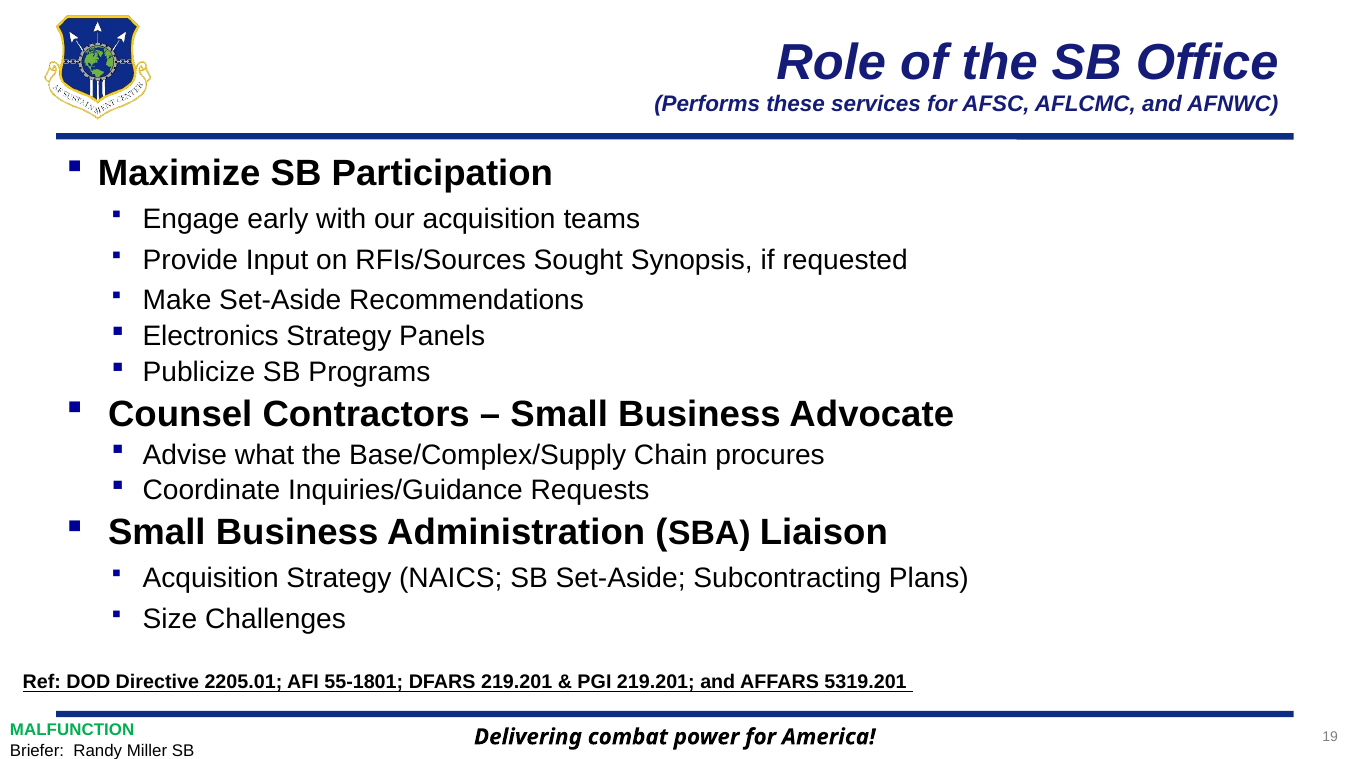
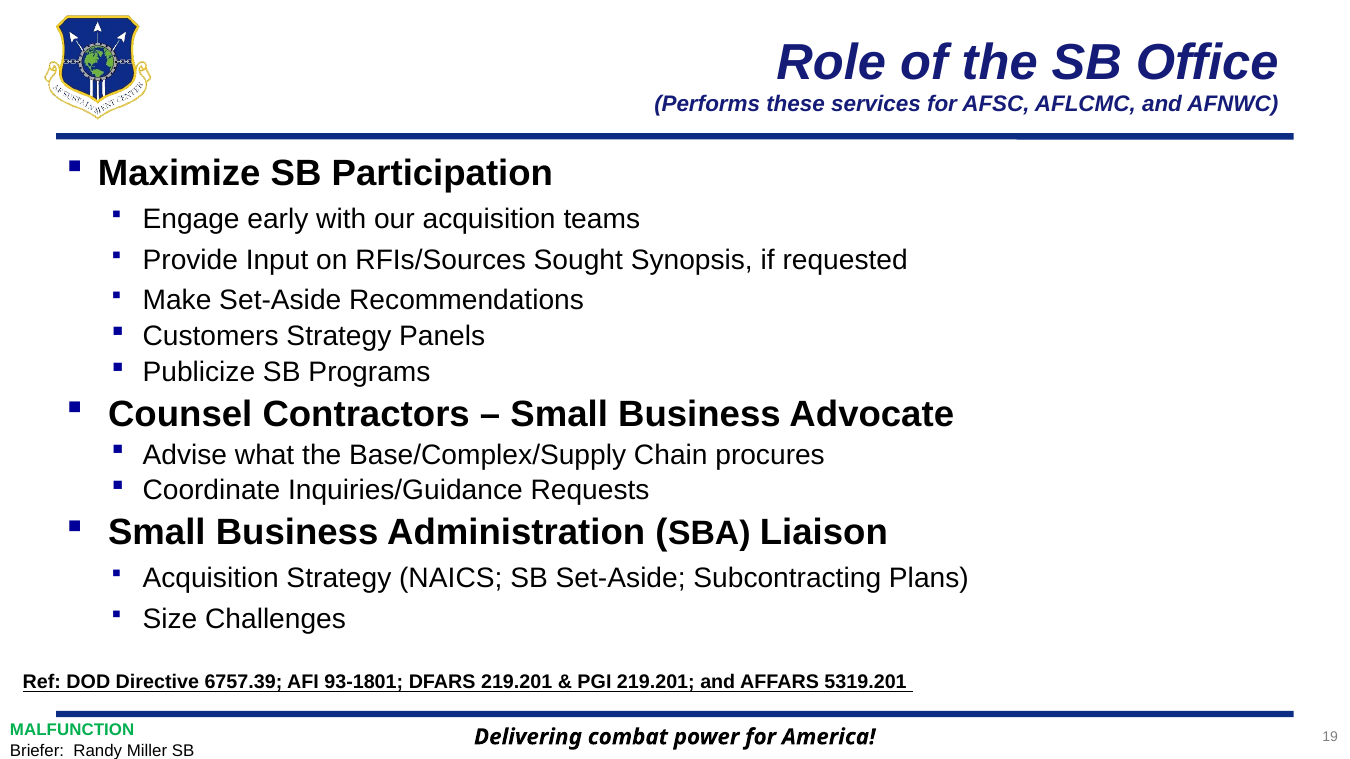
Electronics: Electronics -> Customers (211, 336)
2205.01: 2205.01 -> 6757.39 (243, 683)
55-1801: 55-1801 -> 93-1801 (364, 683)
